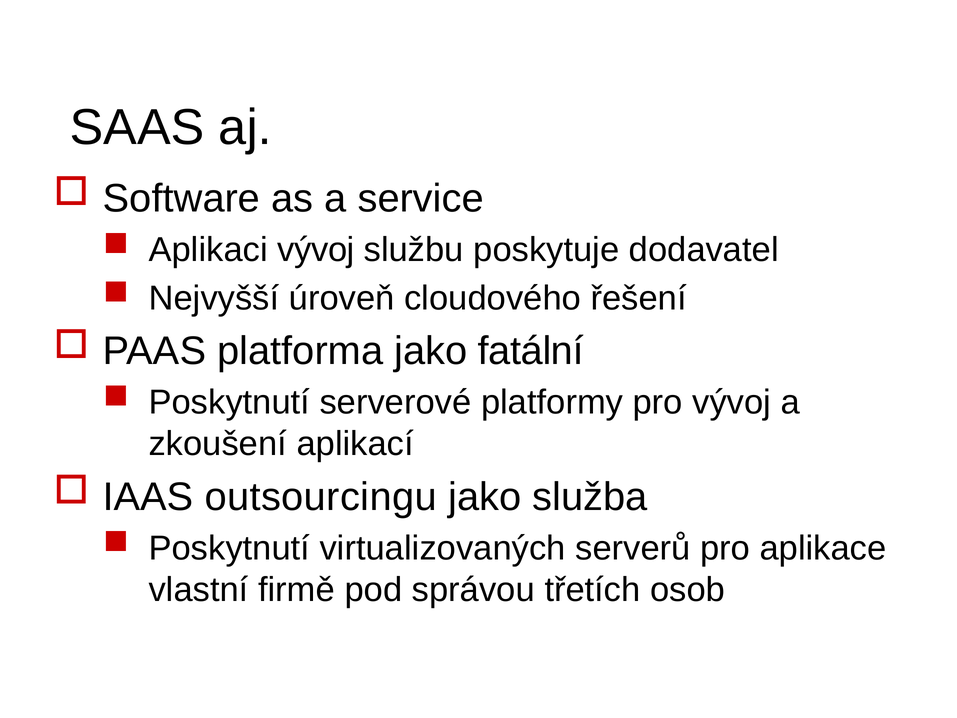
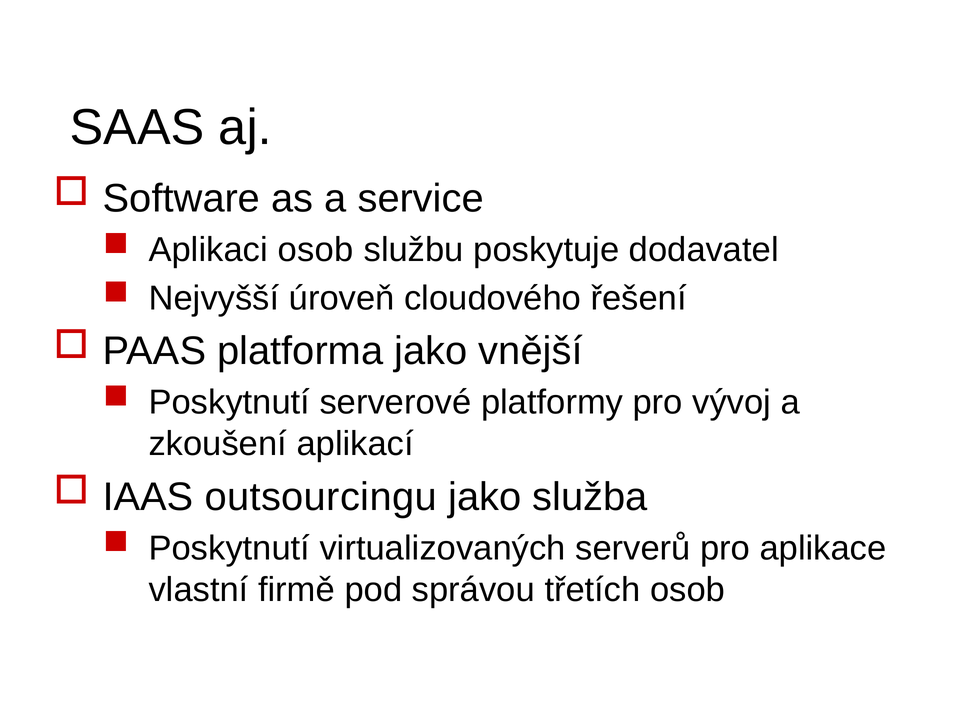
Aplikaci vývoj: vývoj -> osob (316, 250)
fatální: fatální -> vnější (531, 351)
